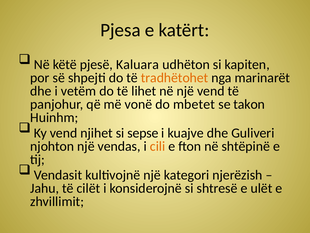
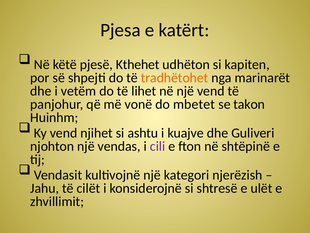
Kaluara: Kaluara -> Kthehet (138, 64)
sepse: sepse -> ashtu (143, 133)
cili colour: orange -> purple (158, 146)
